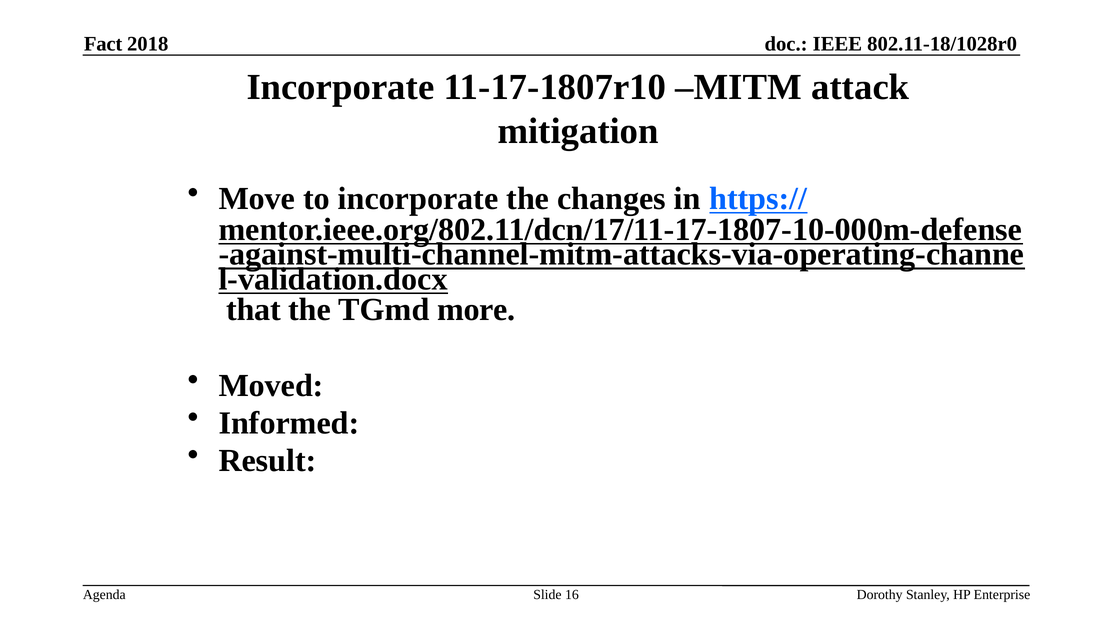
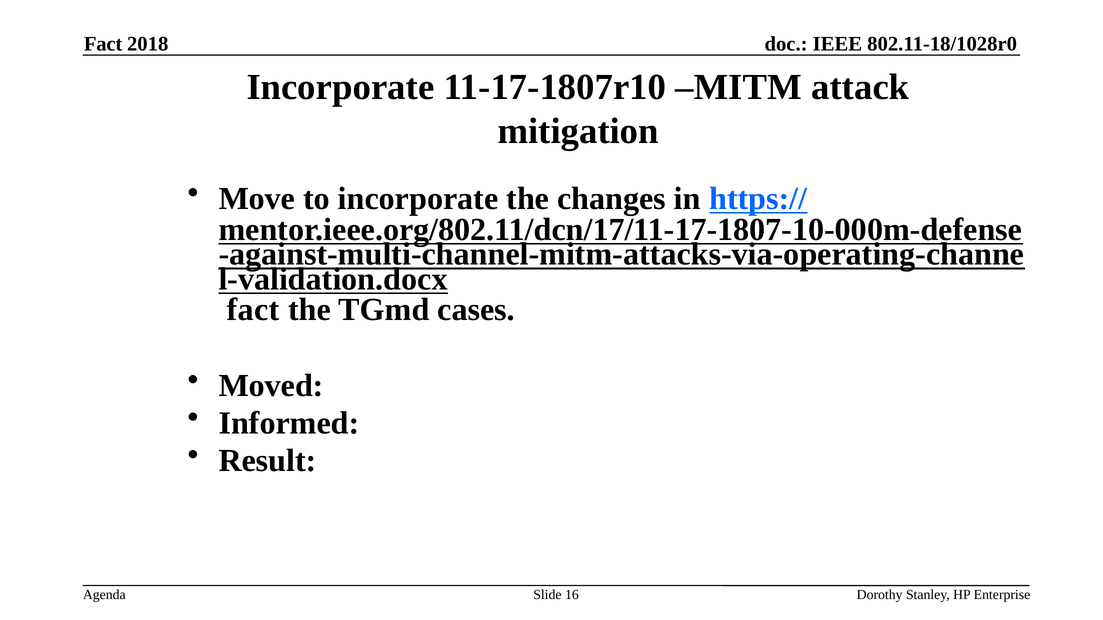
that: that -> fact (253, 310)
more: more -> cases (476, 310)
